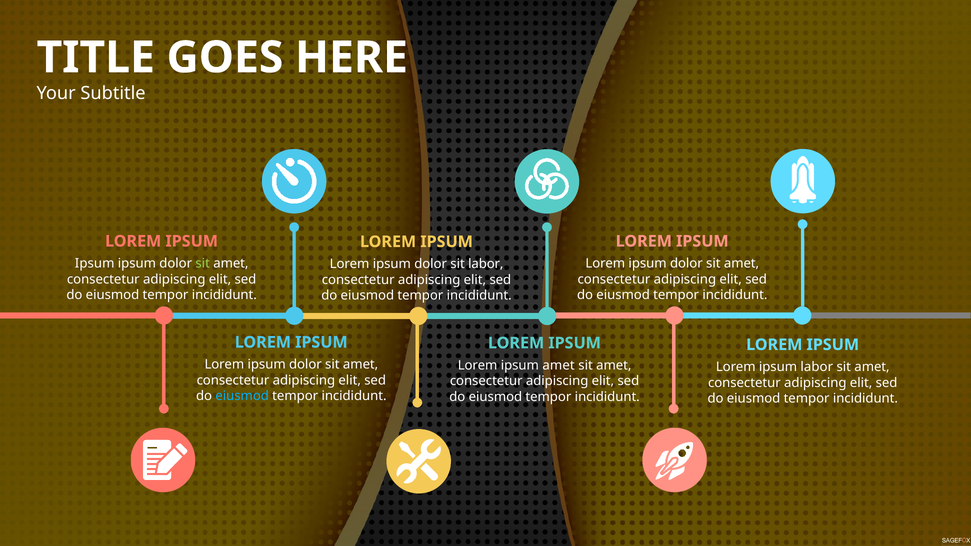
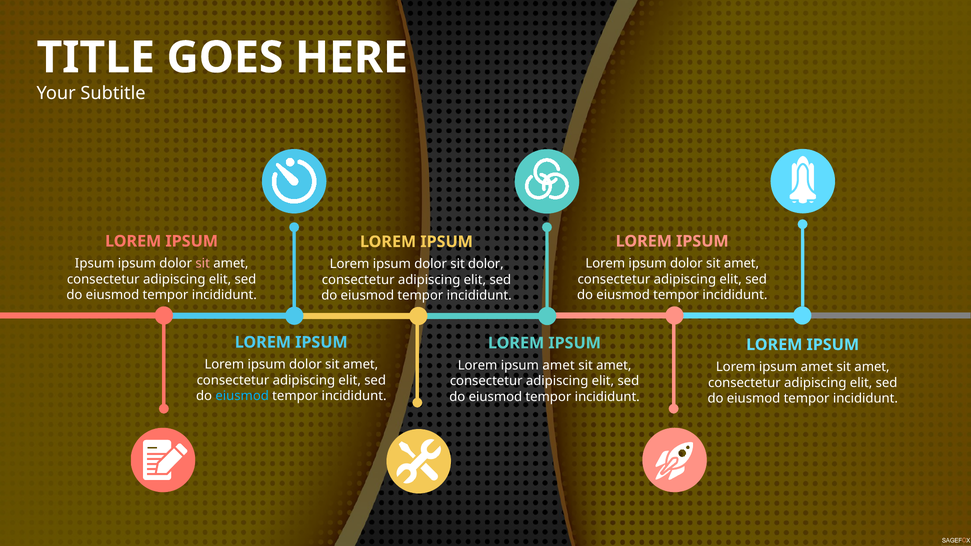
sit colour: light green -> pink (203, 264)
sit labor: labor -> dolor (486, 264)
labor: labor -> amet (817, 367)
